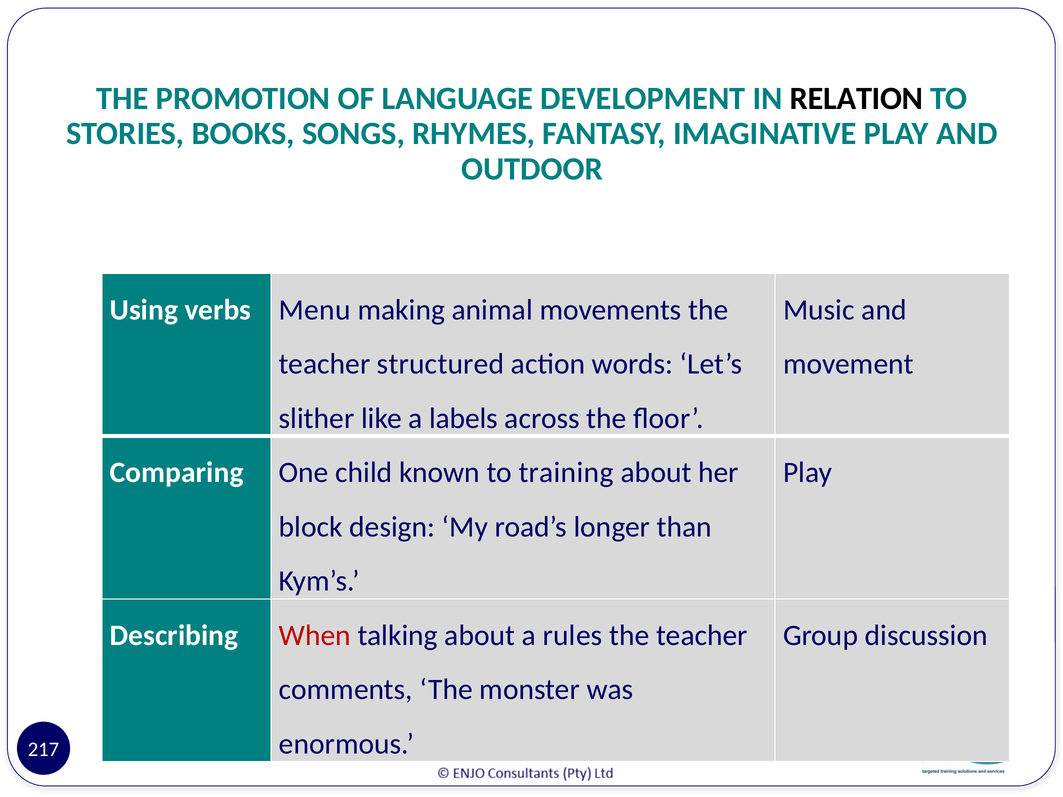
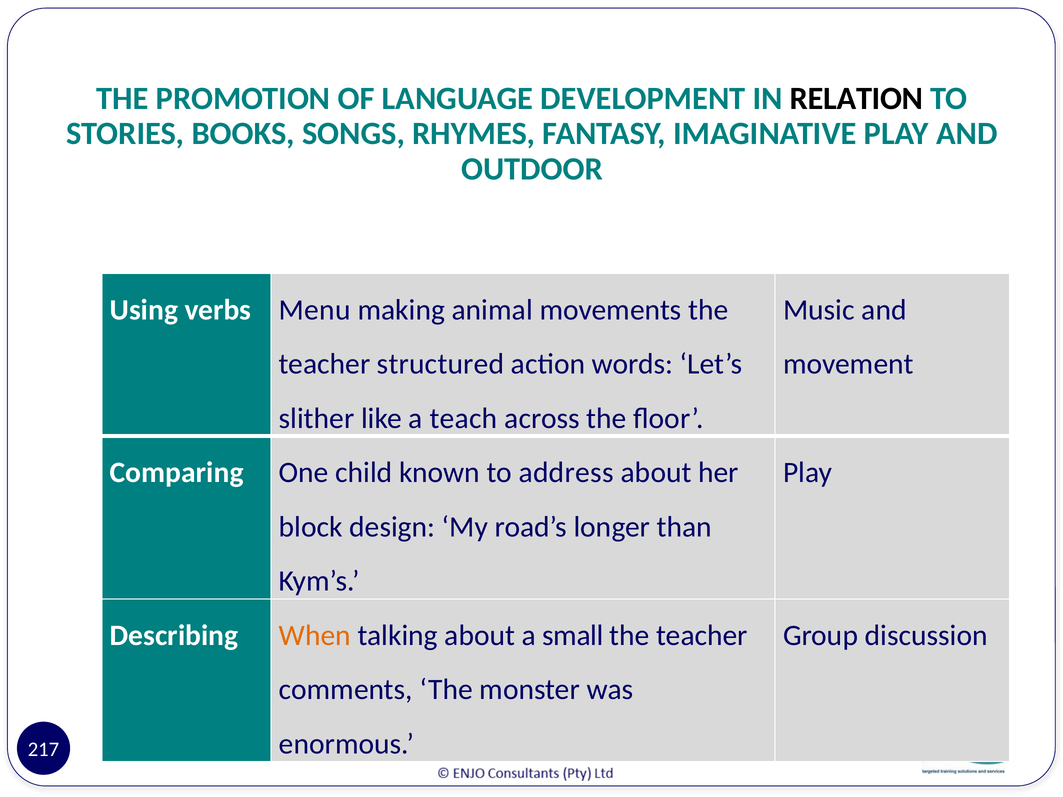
labels: labels -> teach (463, 419)
training: training -> address (566, 473)
When colour: red -> orange (315, 636)
rules: rules -> small (573, 636)
